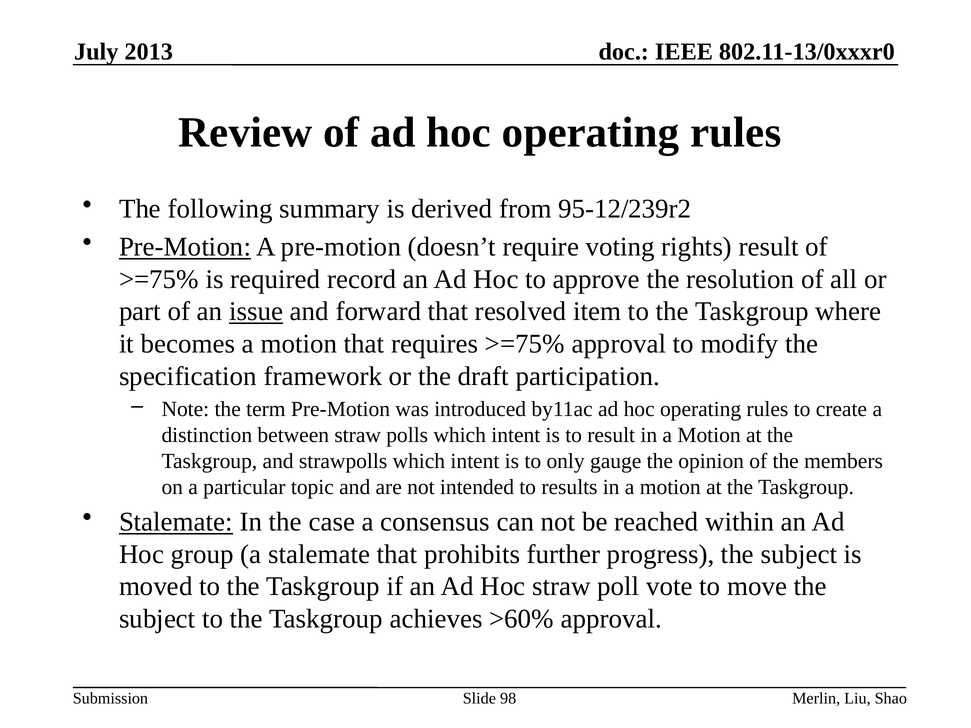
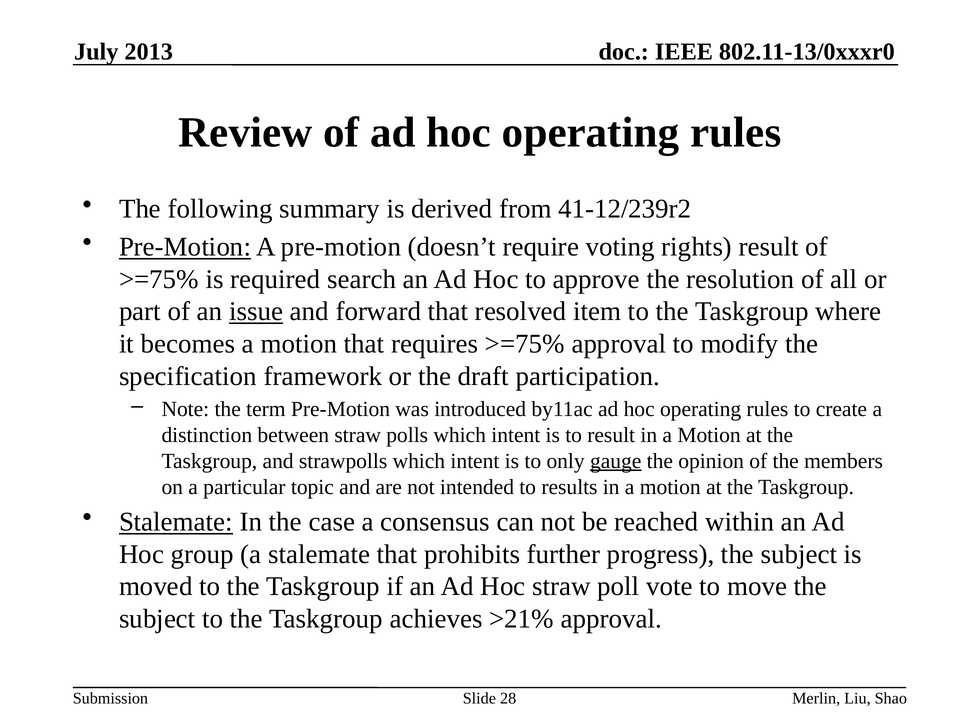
95-12/239r2: 95-12/239r2 -> 41-12/239r2 (625, 209)
record: record -> search (362, 279)
gauge underline: none -> present (616, 461)
>60%: >60% -> >21% (522, 619)
98: 98 -> 28 (508, 698)
